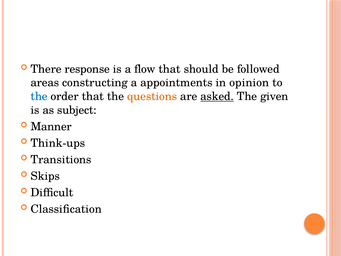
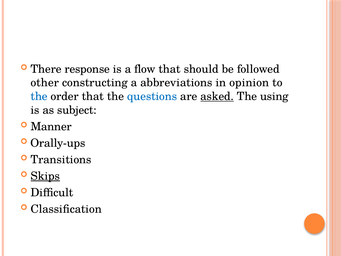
areas: areas -> other (45, 83)
appointments: appointments -> abbreviations (176, 83)
questions colour: orange -> blue (152, 96)
given: given -> using (274, 96)
Think-ups: Think-ups -> Orally-ups (58, 143)
Skips underline: none -> present (45, 176)
